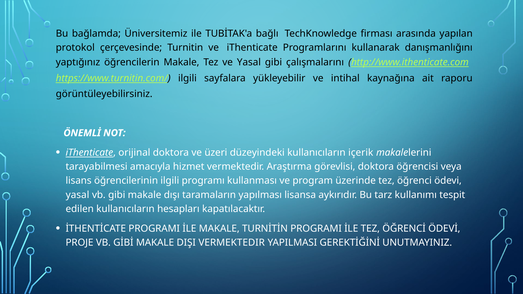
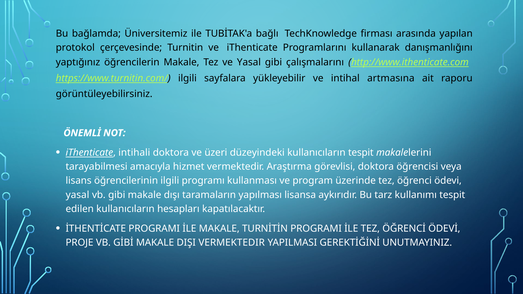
kaynağına: kaynağına -> artmasına (391, 78)
orijinal: orijinal -> intihali (134, 153)
kullanıcıların içerik: içerik -> tespit (361, 153)
